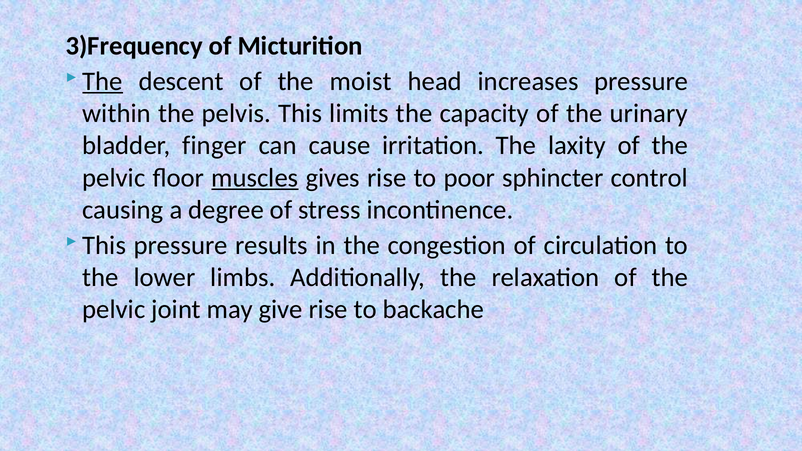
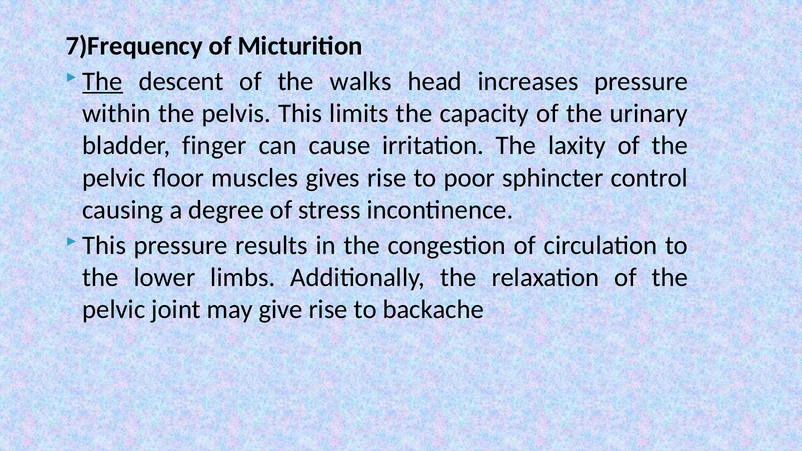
3)Frequency: 3)Frequency -> 7)Frequency (134, 46)
moist: moist -> walks (361, 81)
muscles underline: present -> none (255, 178)
